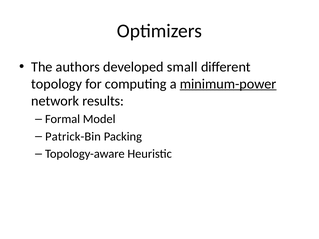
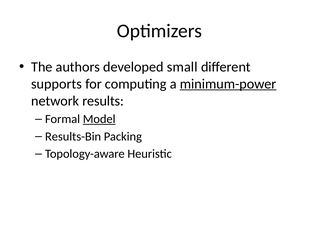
topology: topology -> supports (57, 84)
Model underline: none -> present (99, 119)
Patrick-Bin: Patrick-Bin -> Results-Bin (73, 137)
